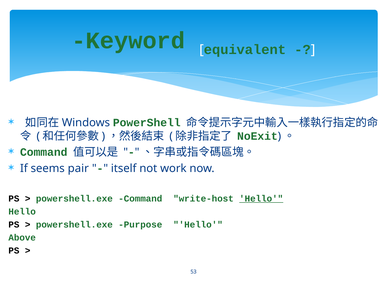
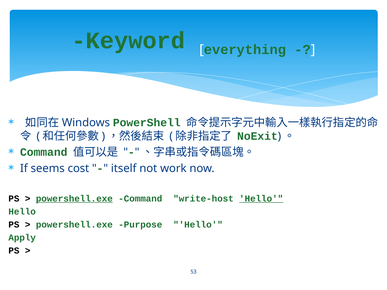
equivalent: equivalent -> everything (245, 50)
pair: pair -> cost (78, 169)
powershell.exe underline: none -> present (74, 199)
Above: Above -> Apply (22, 238)
